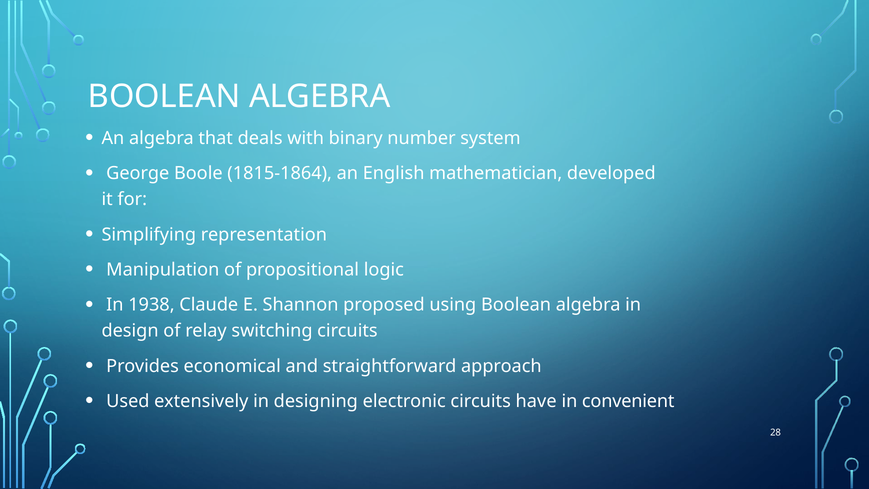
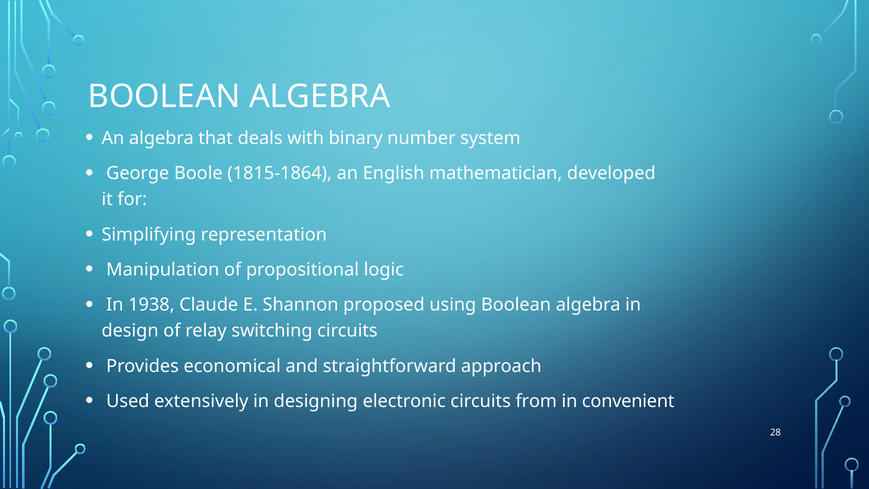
have: have -> from (536, 401)
